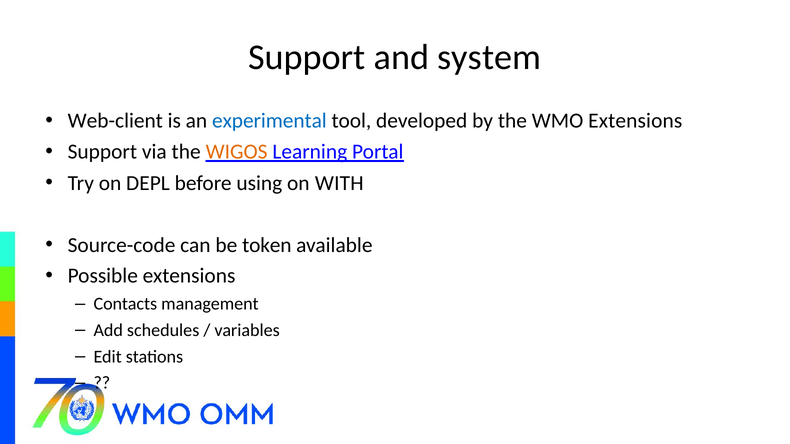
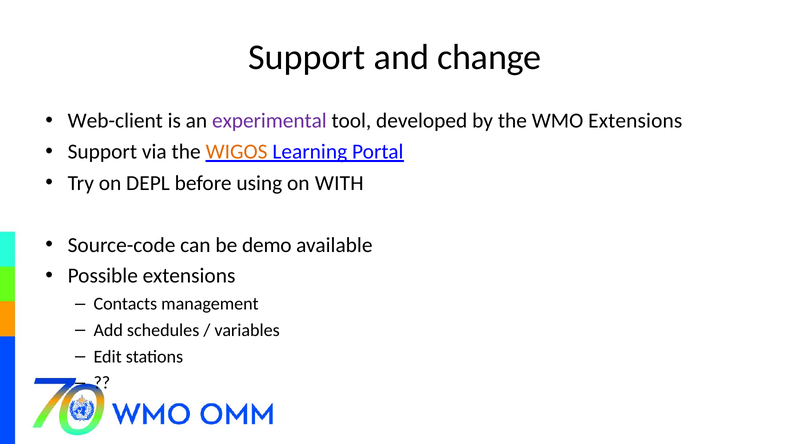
system: system -> change (489, 57)
experimental colour: blue -> purple (269, 121)
token: token -> demo (267, 245)
